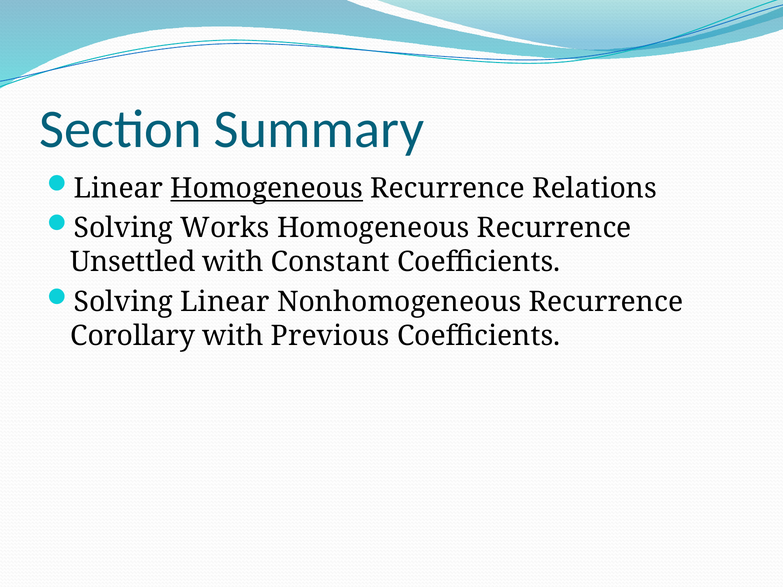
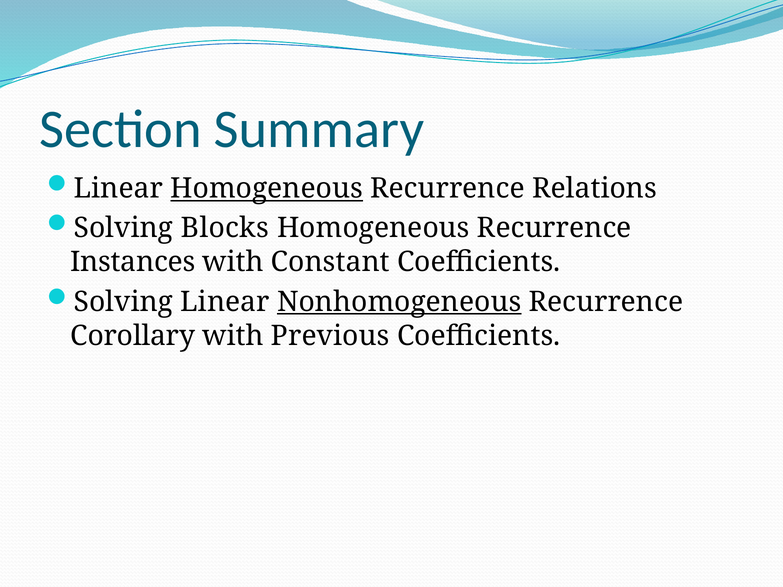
Works: Works -> Blocks (225, 228)
Unsettled: Unsettled -> Instances (133, 262)
Nonhomogeneous underline: none -> present (399, 302)
